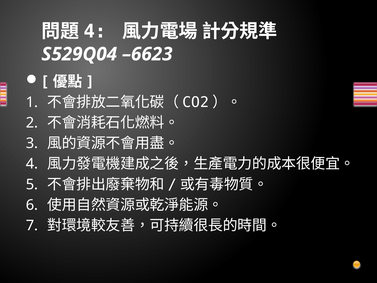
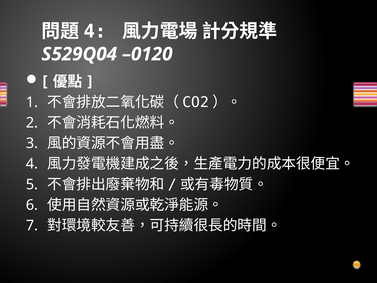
–6623: –6623 -> –0120 (147, 54)
